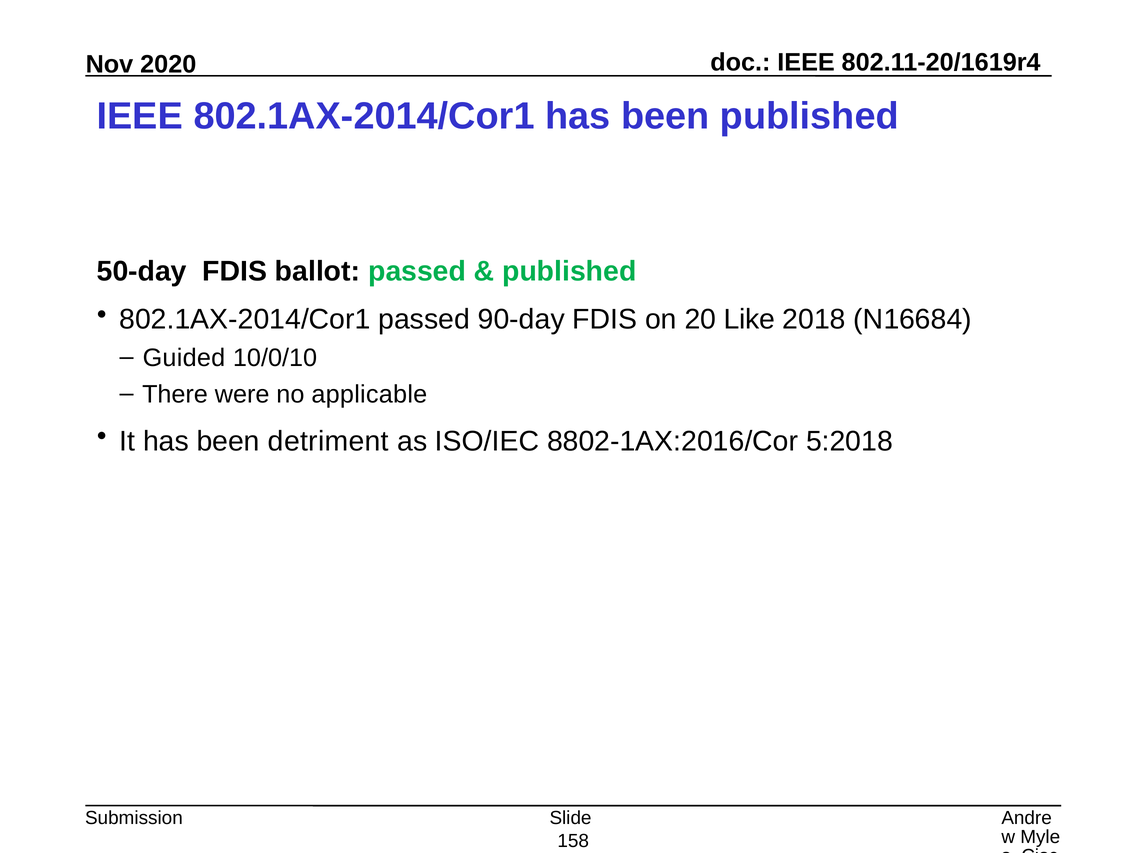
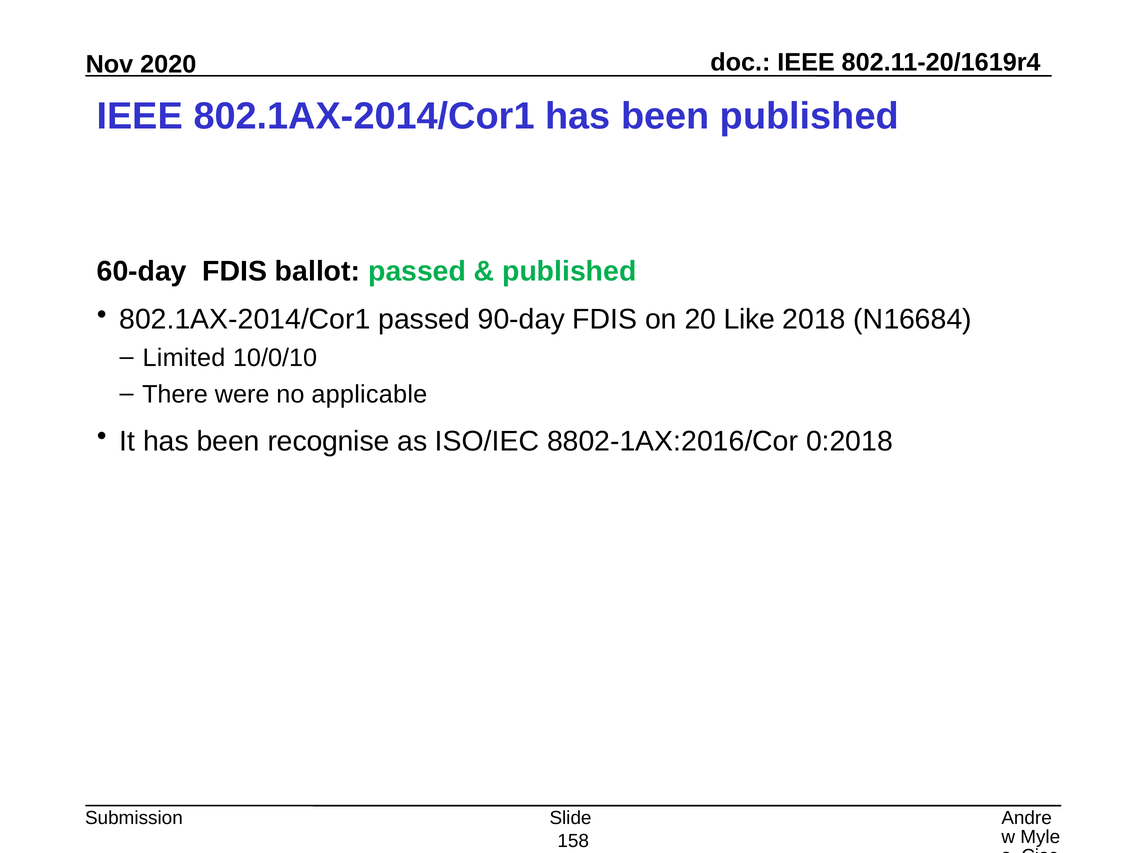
50-day: 50-day -> 60-day (142, 271)
Guided: Guided -> Limited (184, 358)
detriment: detriment -> recognise (329, 441)
5:2018: 5:2018 -> 0:2018 (849, 441)
